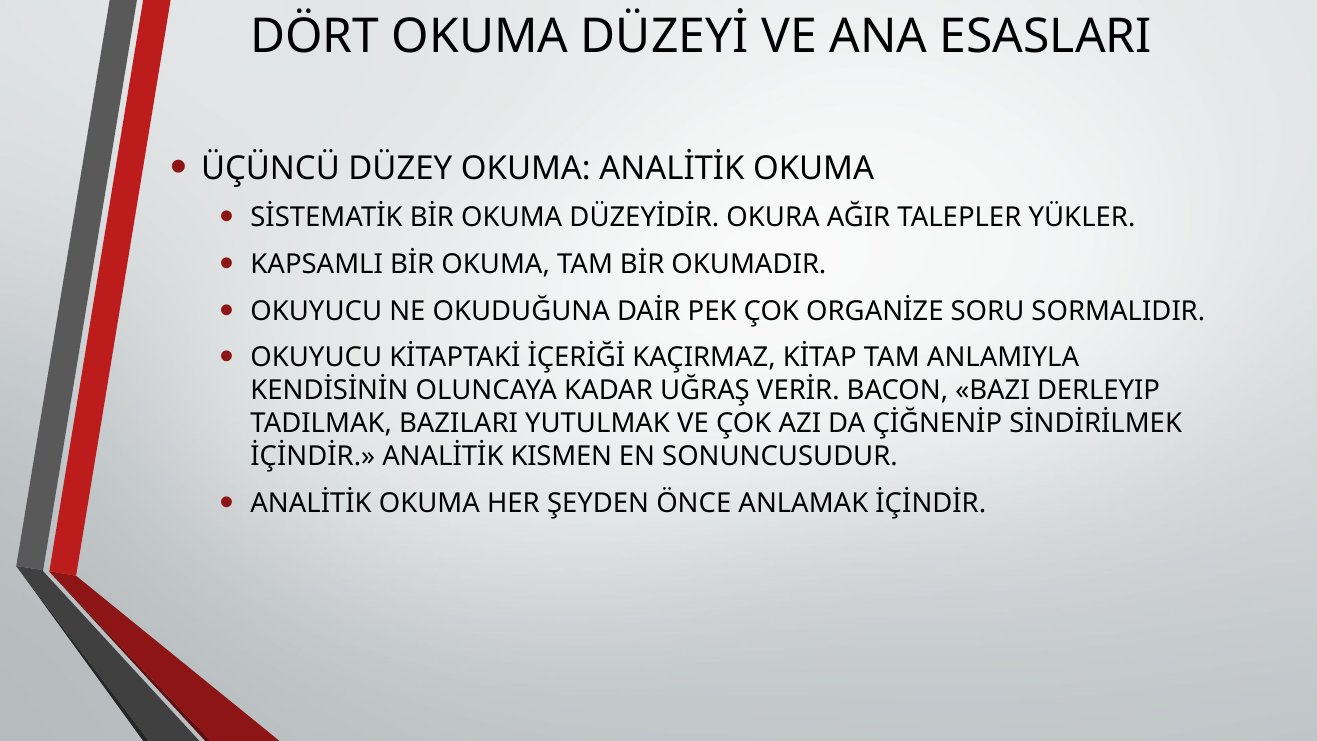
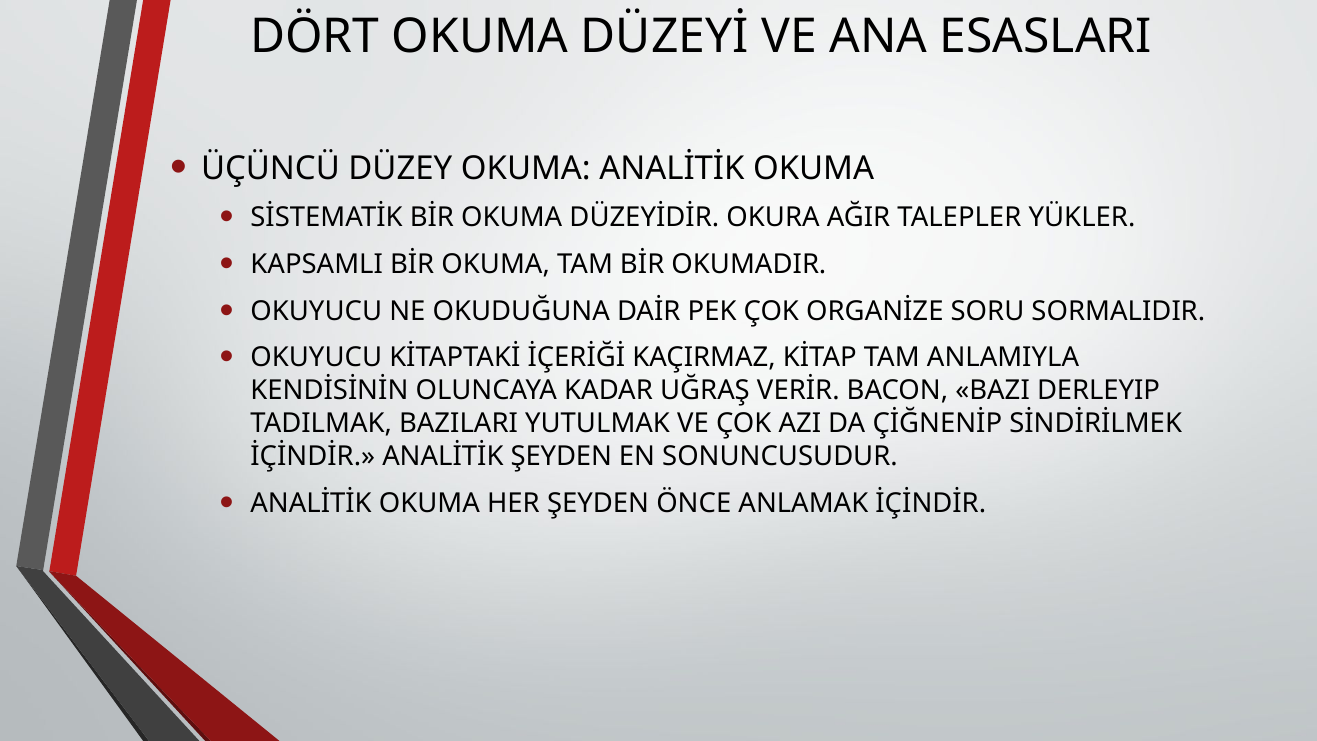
ANALİTİK KISMEN: KISMEN -> ŞEYDEN (561, 457)
